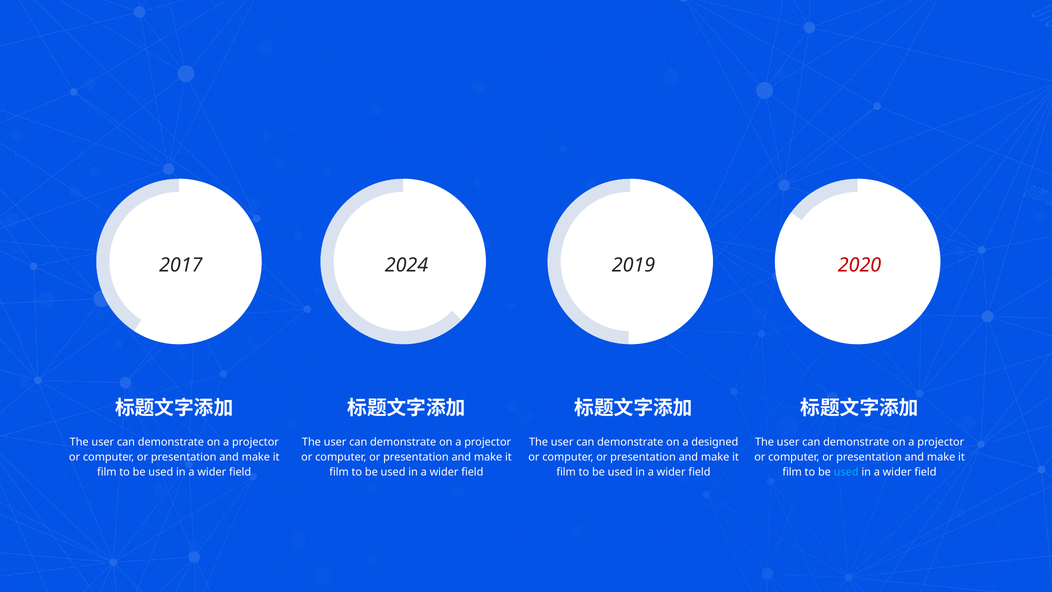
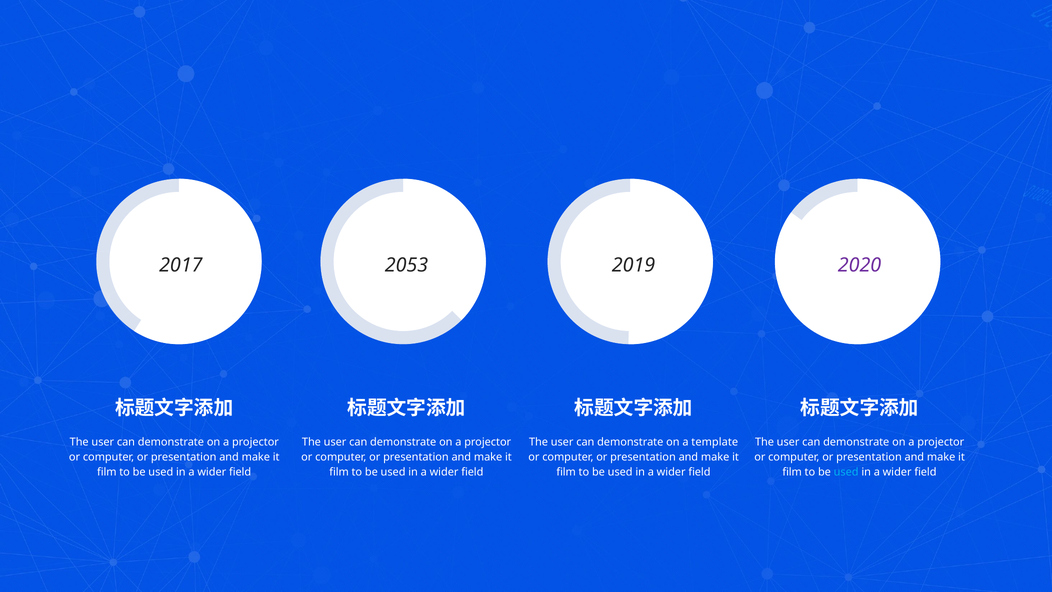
2024: 2024 -> 2053 (406, 265)
2020 colour: red -> purple (860, 265)
designed: designed -> template (715, 442)
